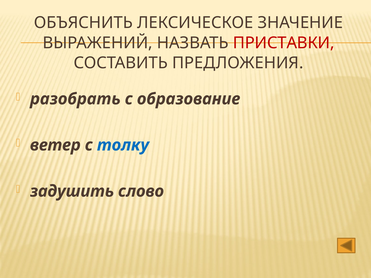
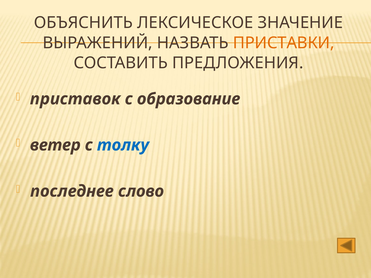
ПРИСТАВКИ colour: red -> orange (284, 43)
разобрать: разобрать -> приставок (75, 99)
задушить: задушить -> последнее (72, 191)
